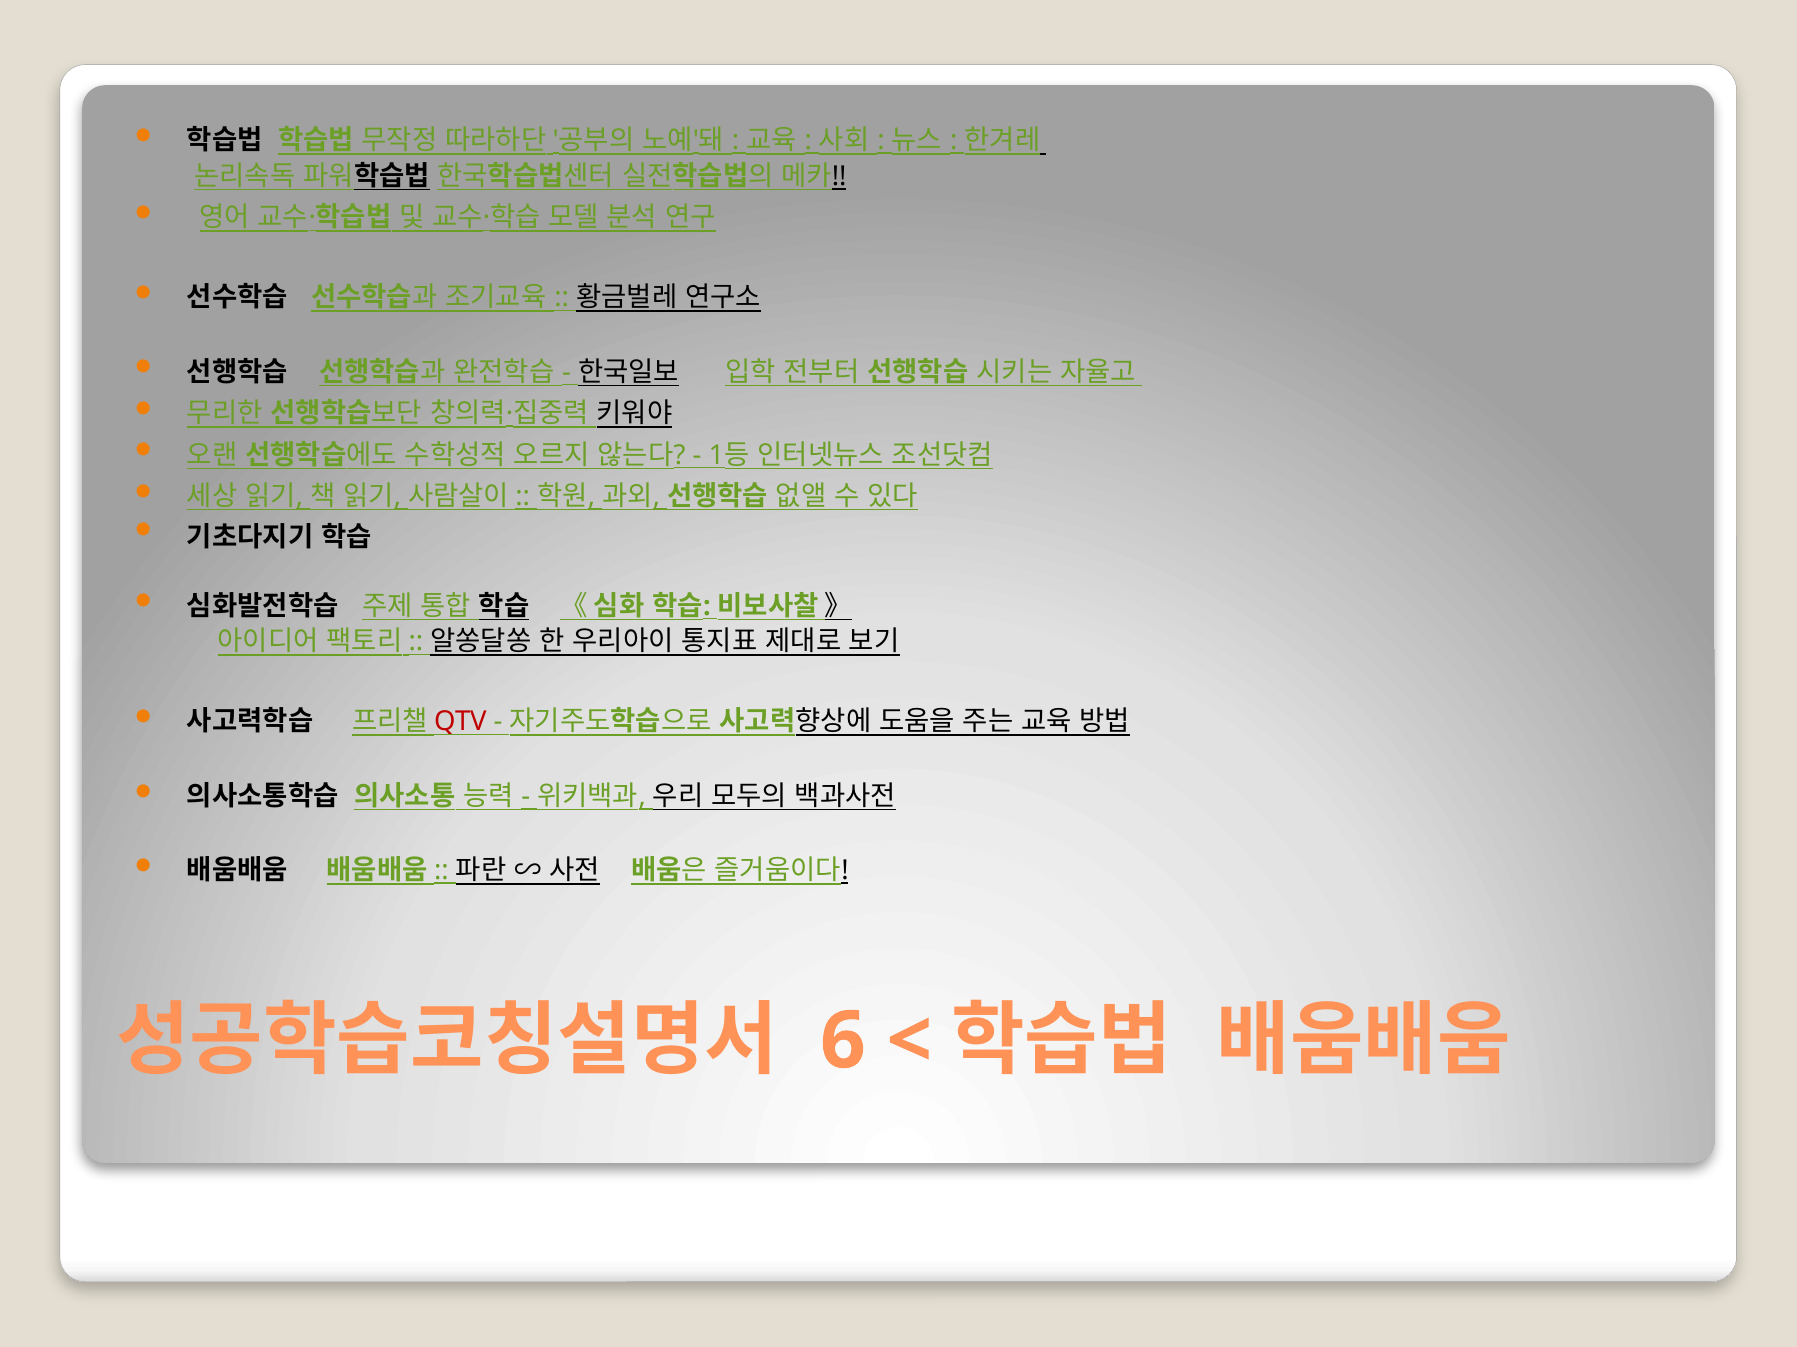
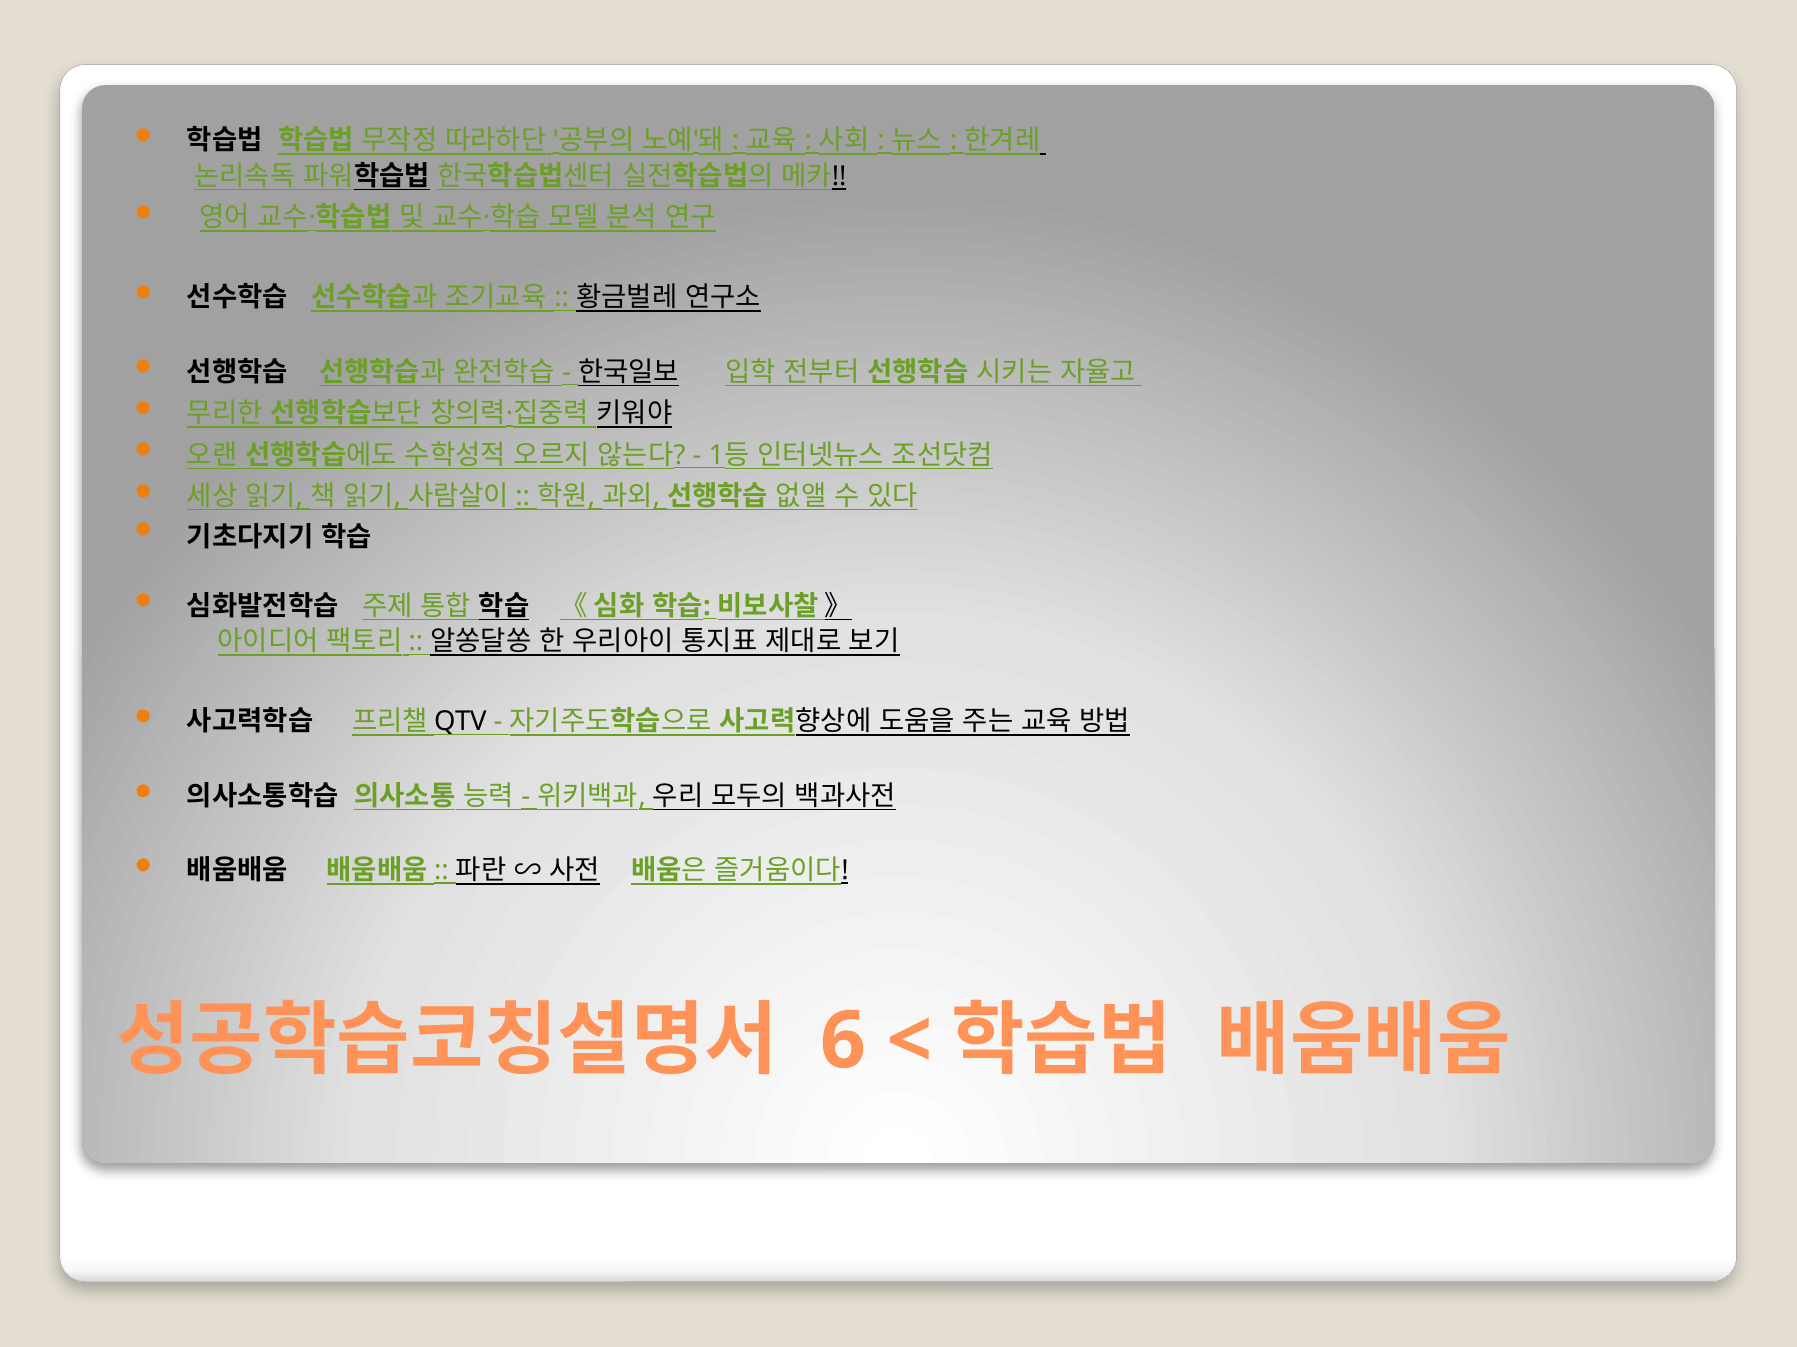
QTV colour: red -> black (460, 722)
